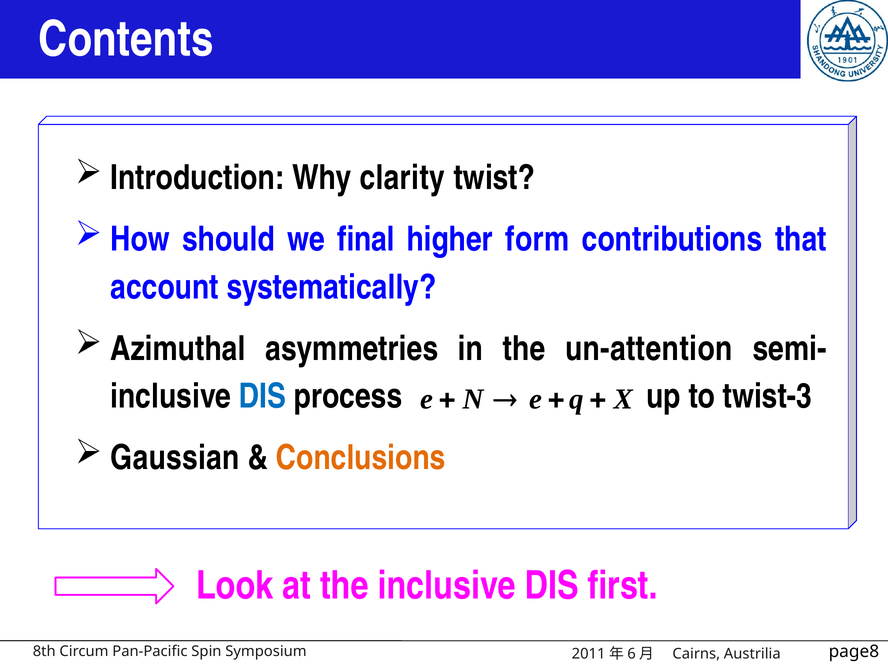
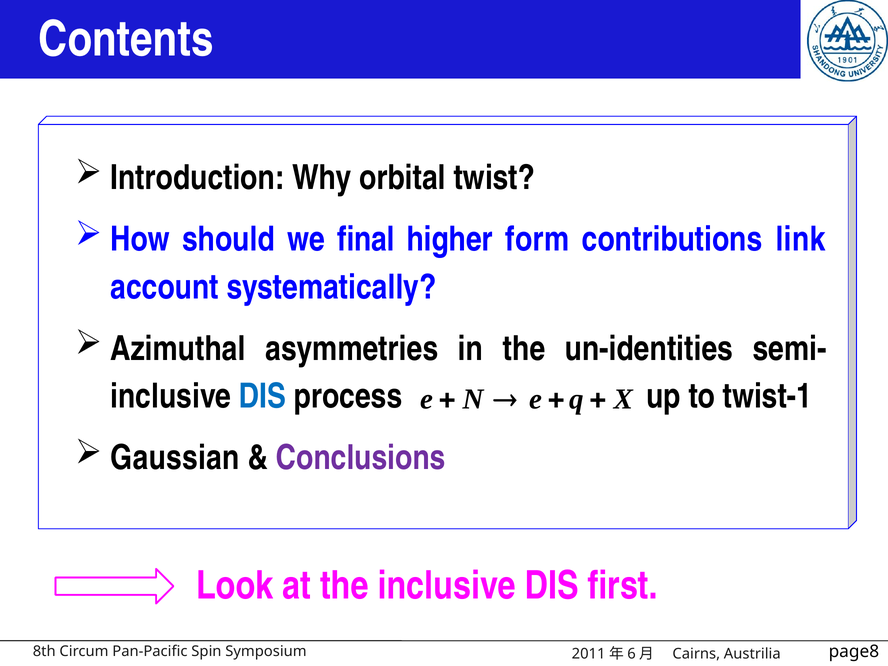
clarity: clarity -> orbital (403, 178)
that: that -> link (801, 240)
un-attention: un-attention -> un-identities (649, 349)
twist-3: twist-3 -> twist-1 (767, 396)
Conclusions colour: orange -> purple (361, 458)
